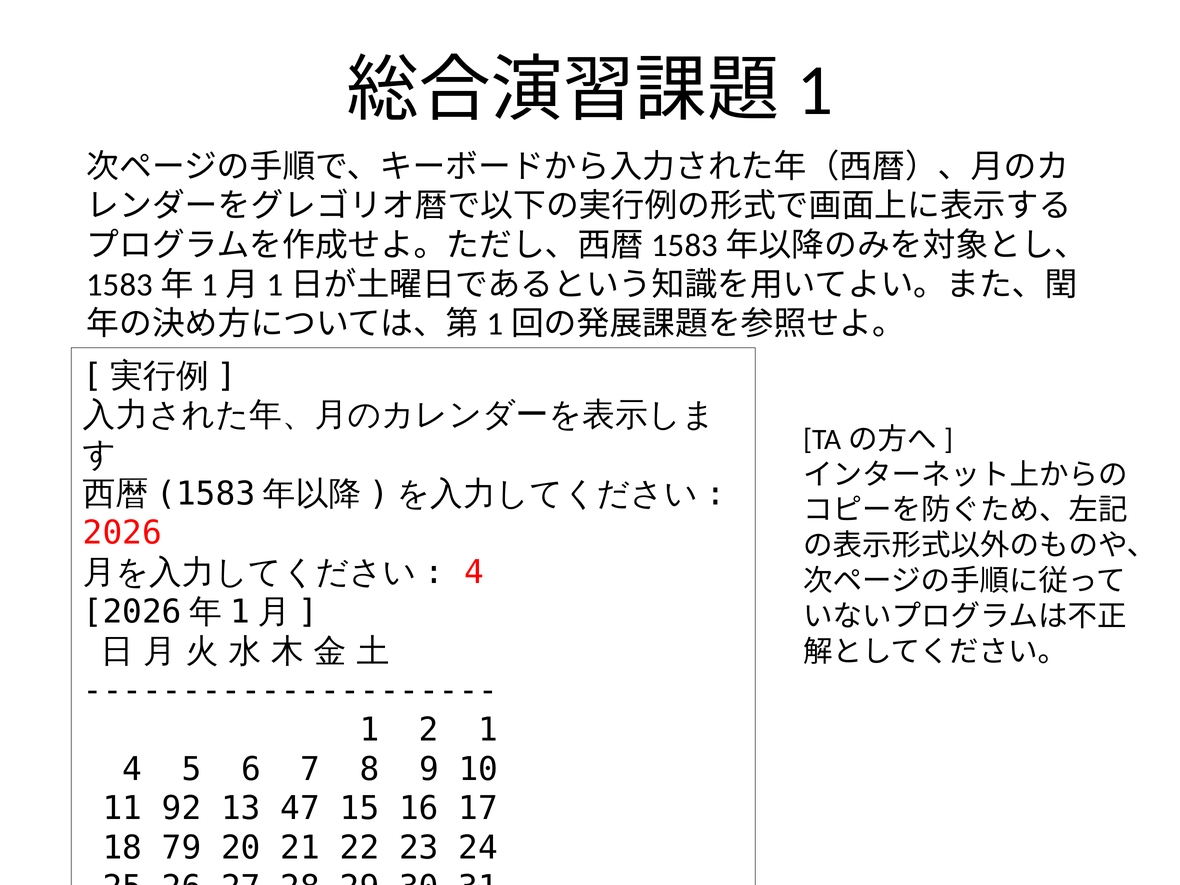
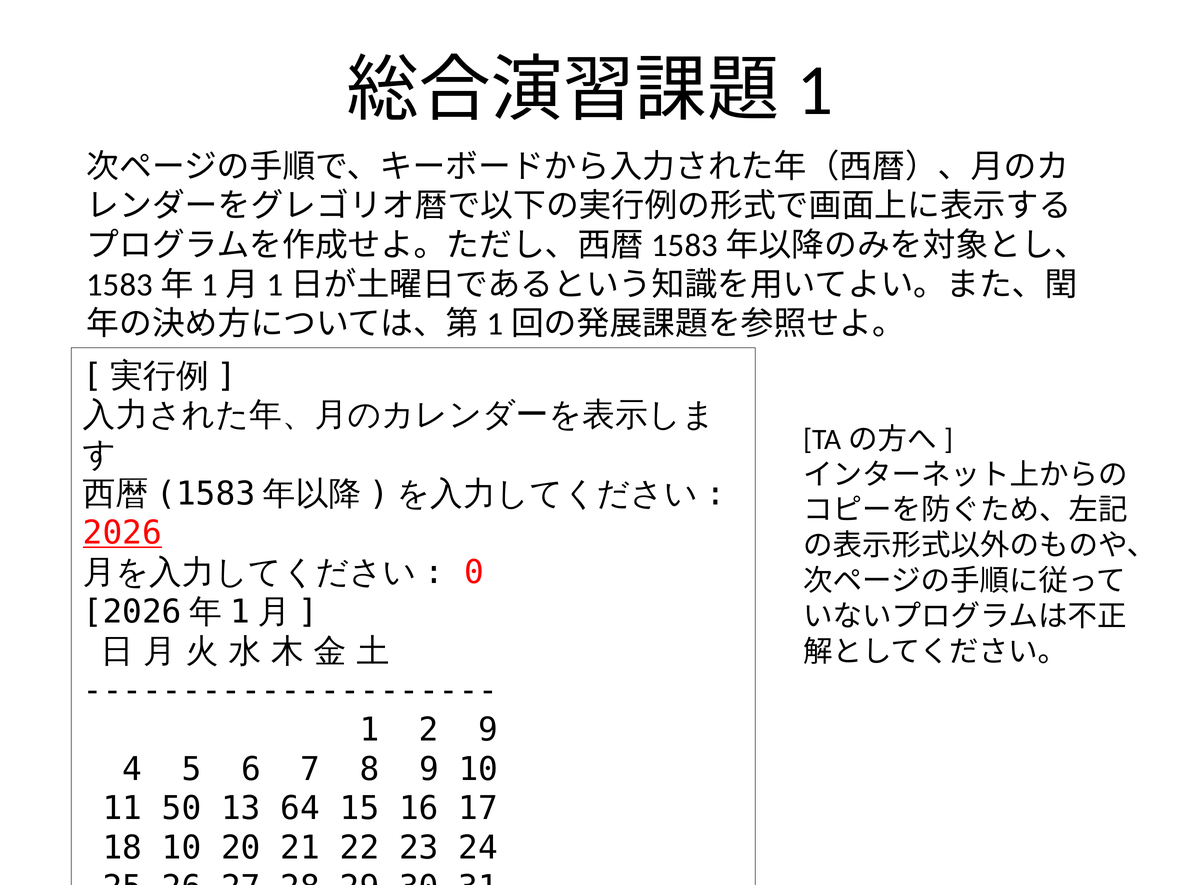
2026 underline: none -> present (122, 533)
4: 4 -> 0 (474, 572)
2 1: 1 -> 9 (488, 730)
92: 92 -> 50 (182, 809)
47: 47 -> 64 (300, 809)
18 79: 79 -> 10 (182, 848)
